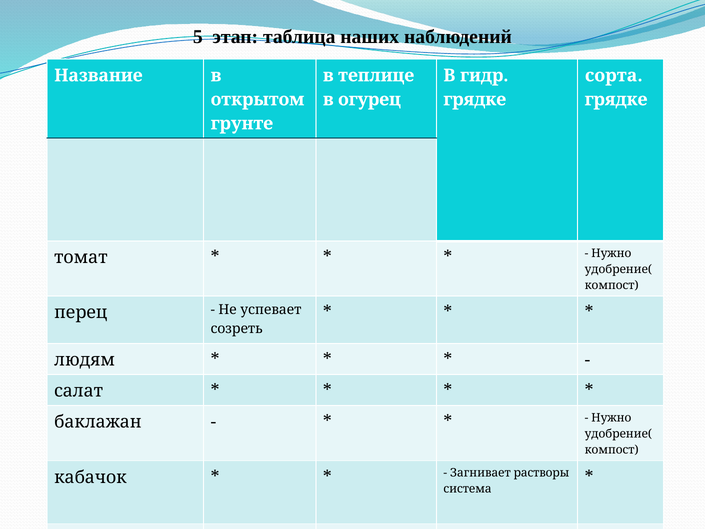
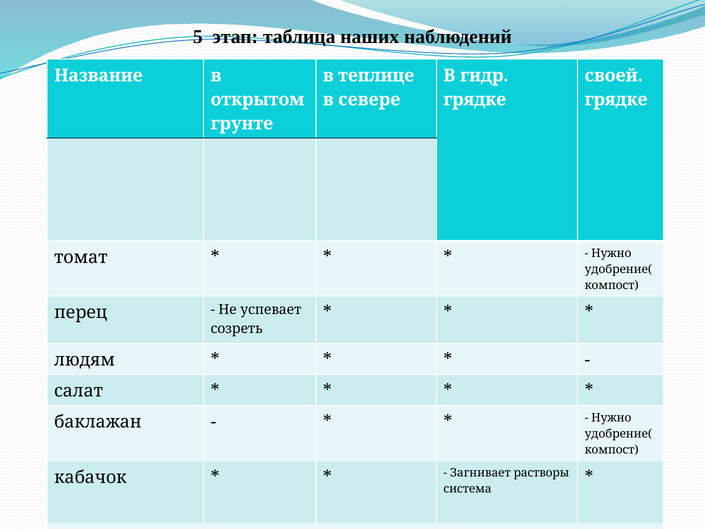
сорта: сорта -> своей (614, 75)
огурец: огурец -> севере (369, 99)
